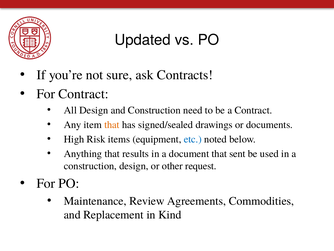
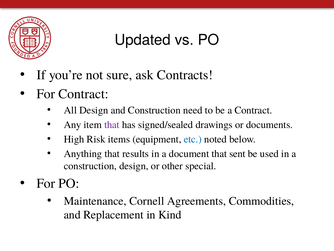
that colour: orange -> purple (112, 124)
request: request -> special (201, 166)
Review: Review -> Cornell (147, 201)
